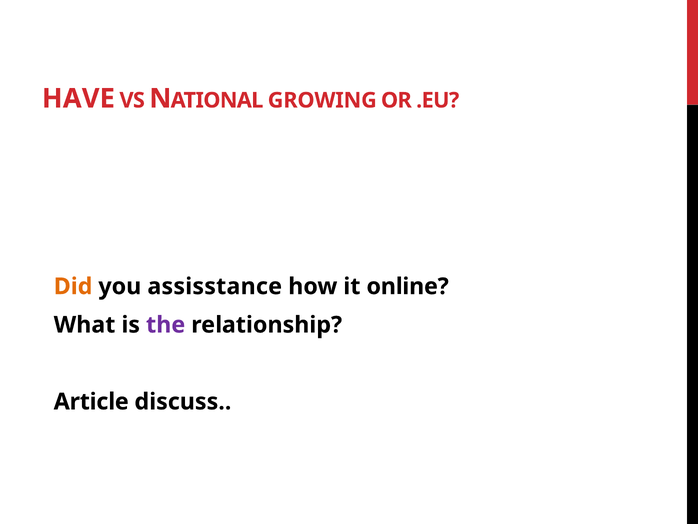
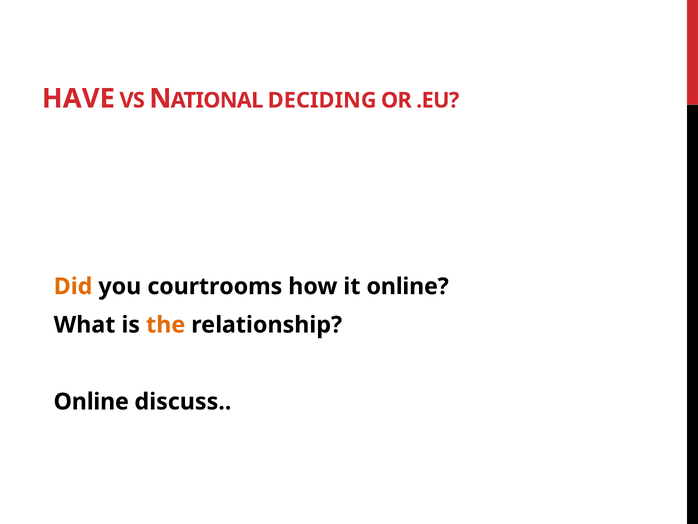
GROWING: GROWING -> DECIDING (322, 100)
assisstance: assisstance -> courtrooms (215, 286)
the colour: purple -> orange (166, 325)
Article: Article -> Online (91, 401)
